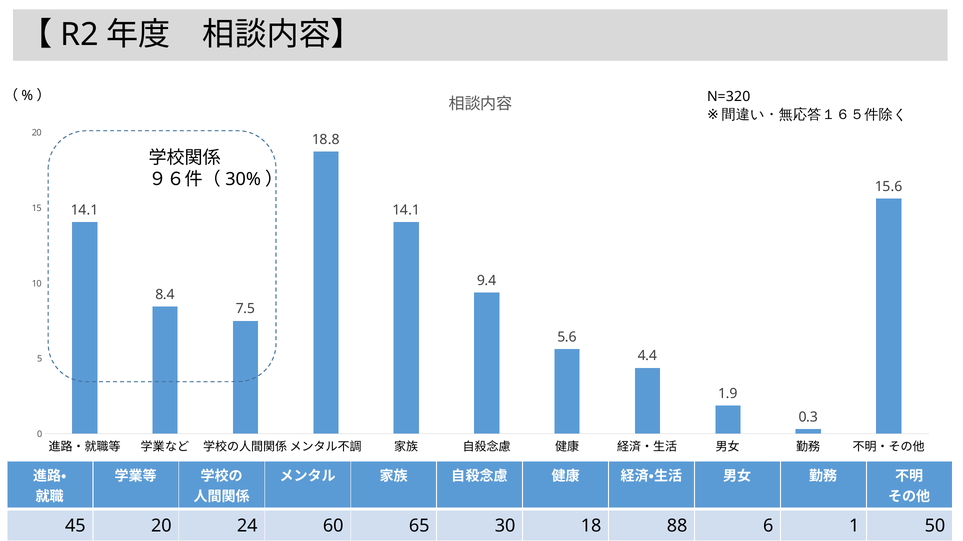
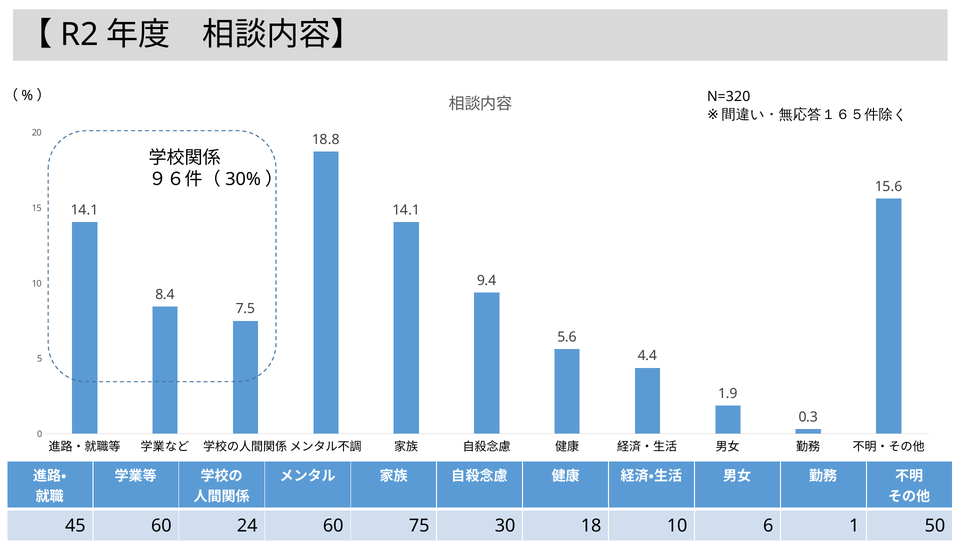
45 20: 20 -> 60 (161, 527)
65: 65 -> 75 (419, 527)
18 88: 88 -> 10 (677, 527)
